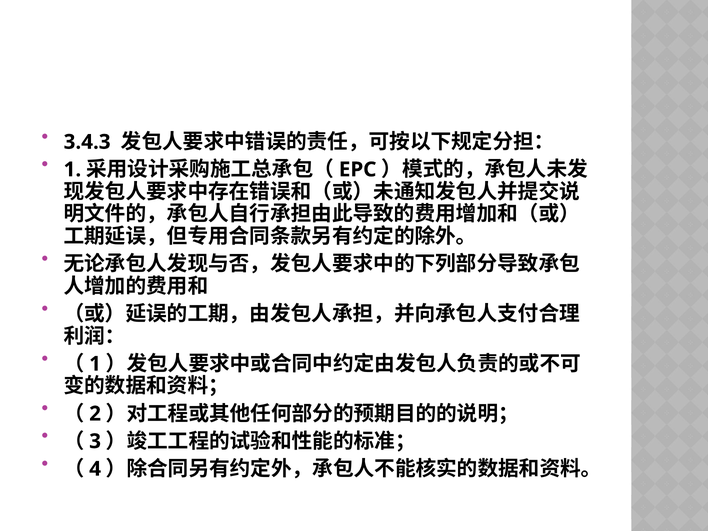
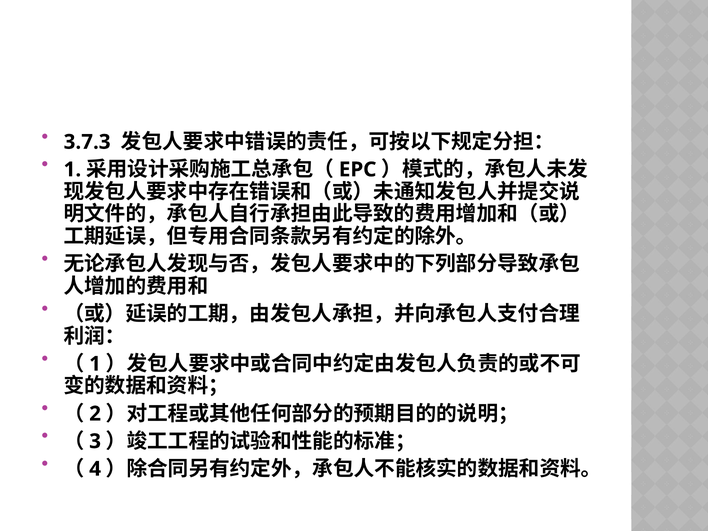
3.4.3: 3.4.3 -> 3.7.3 (87, 142)
